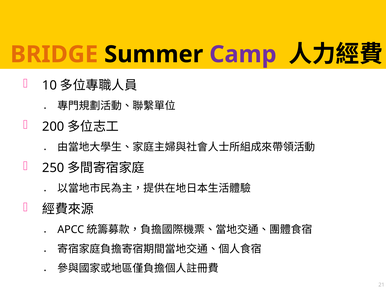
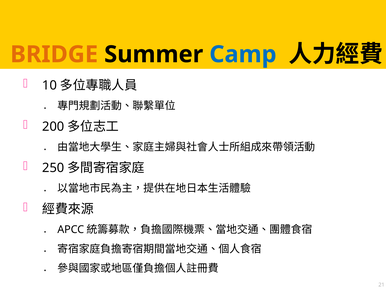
Camp colour: purple -> blue (243, 54)
